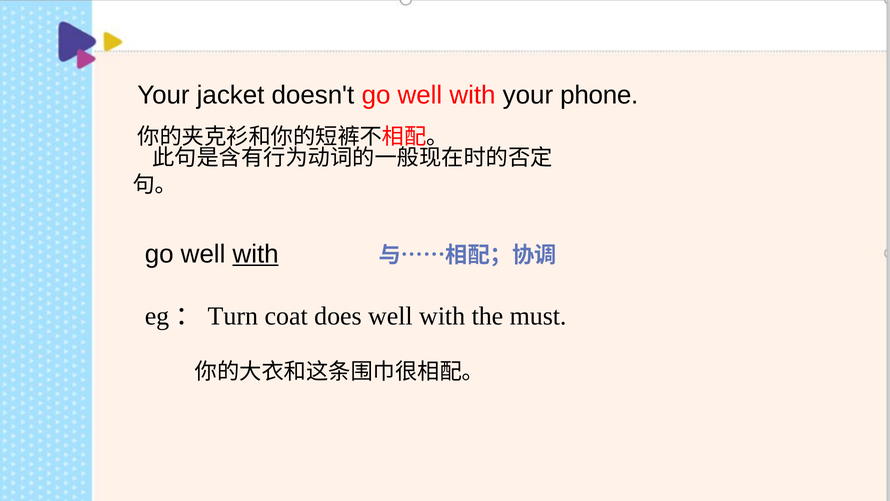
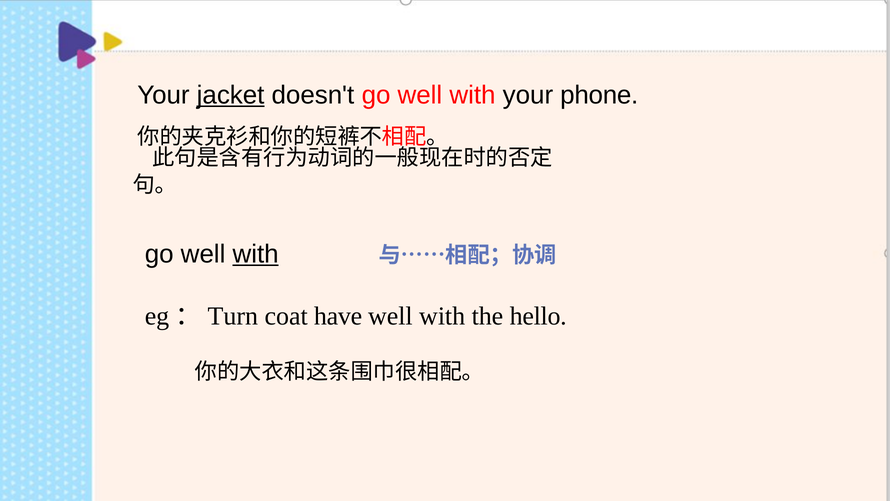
jacket underline: none -> present (231, 95)
does: does -> have (338, 316)
must: must -> hello (538, 316)
